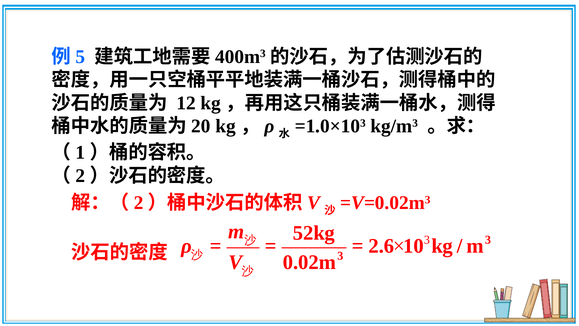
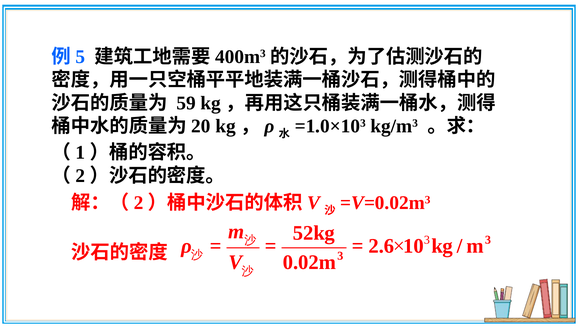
12: 12 -> 59 (186, 103)
